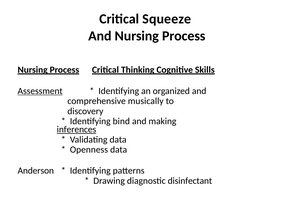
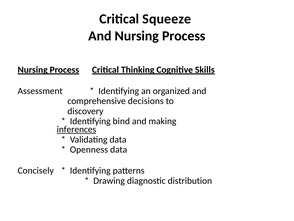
Assessment underline: present -> none (40, 91)
musically: musically -> decisions (146, 101)
Anderson: Anderson -> Concisely (36, 170)
disinfectant: disinfectant -> distribution (190, 180)
